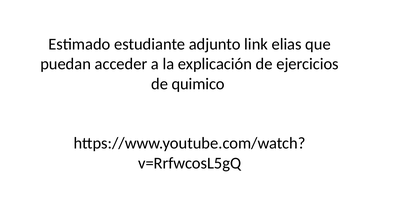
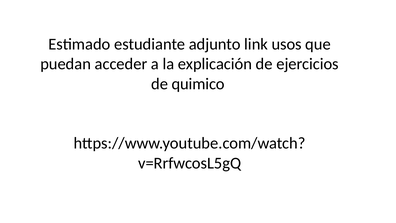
elias: elias -> usos (287, 44)
